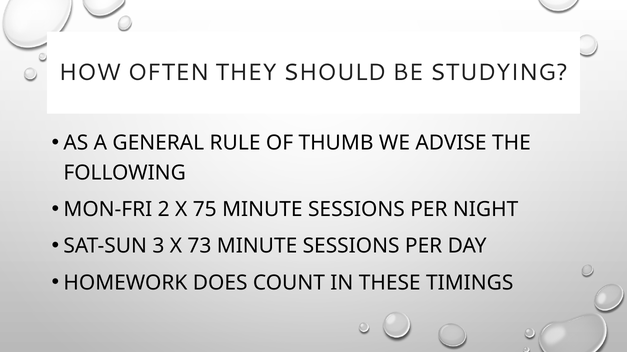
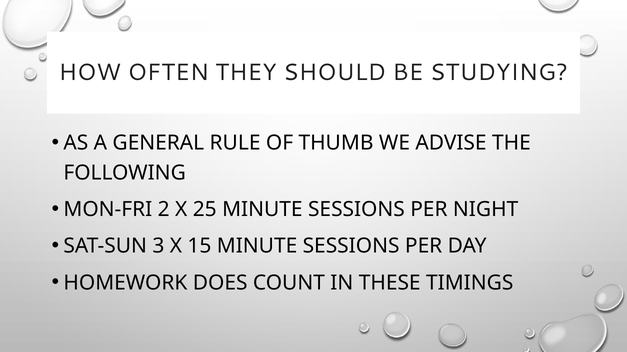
75: 75 -> 25 (205, 210)
73: 73 -> 15 (199, 247)
